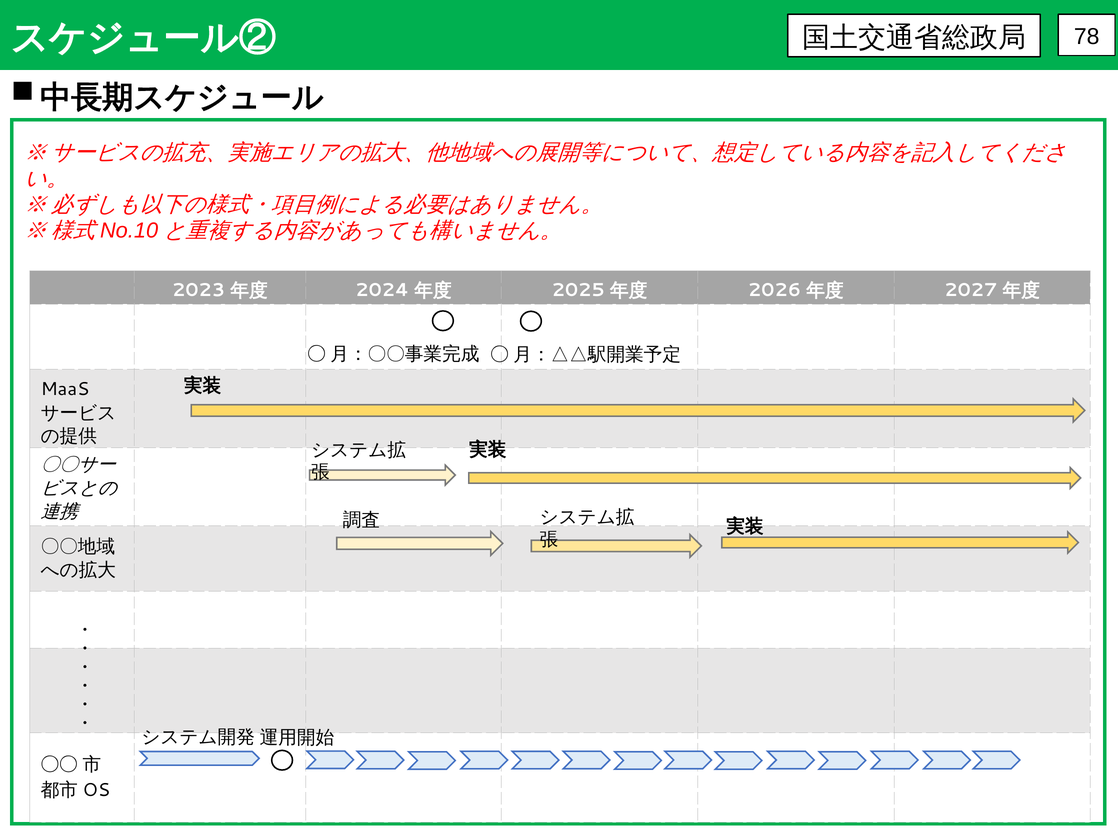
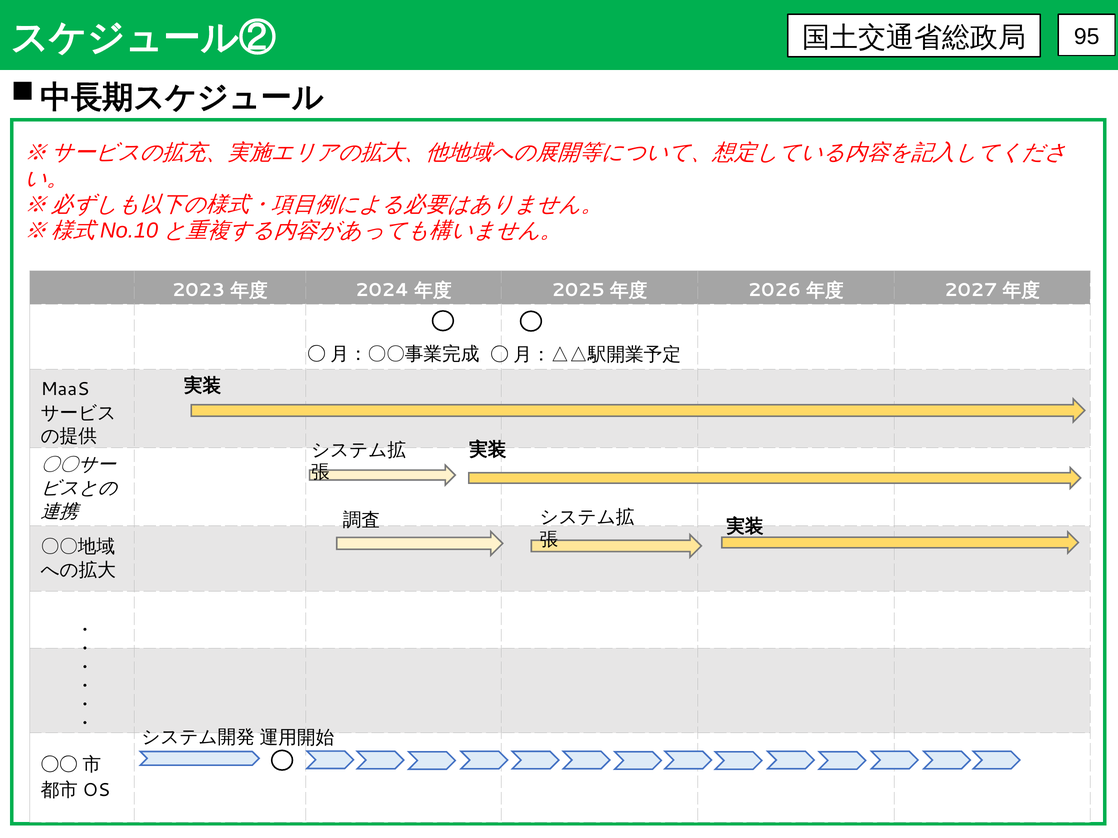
78: 78 -> 95 (1087, 37)
